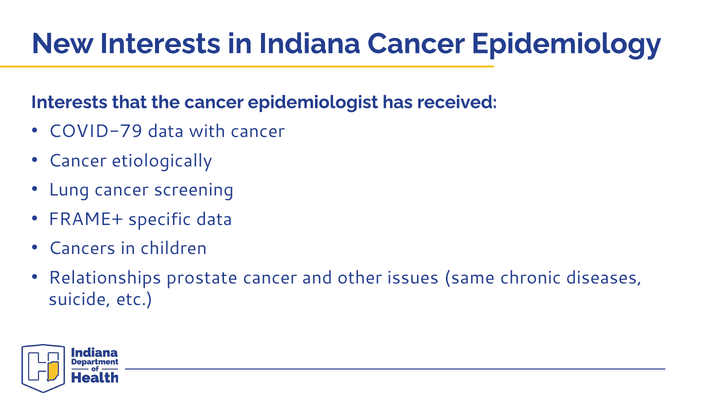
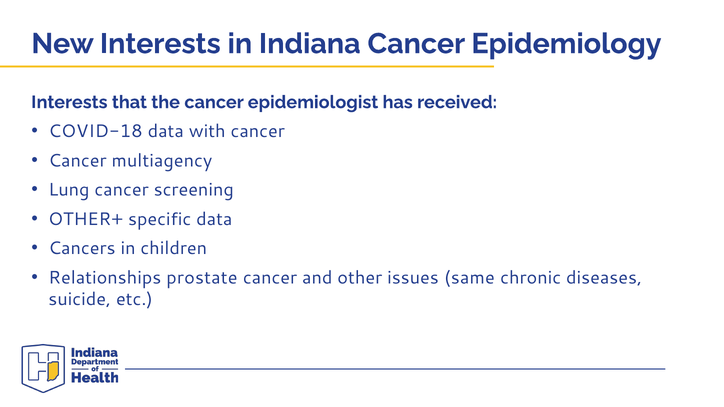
COVID-79: COVID-79 -> COVID-18 (96, 132)
etiologically: etiologically -> multiagency (162, 161)
FRAME+: FRAME+ -> OTHER+ (86, 219)
